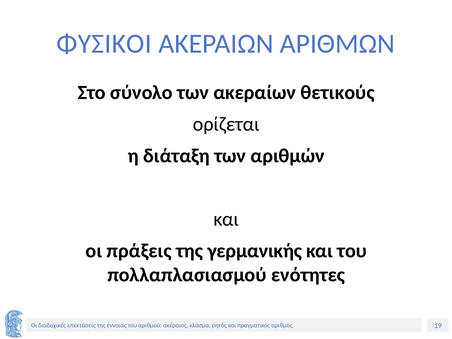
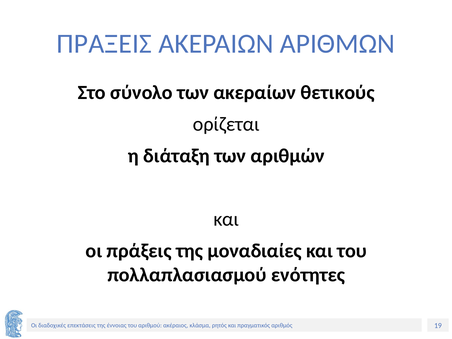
ΦΥΣΙΚΟΙ: ΦΥΣΙΚΟΙ -> ΠΡΑΞΕΙΣ (104, 44)
γερμανικής: γερμανικής -> μοναδιαίες (255, 251)
